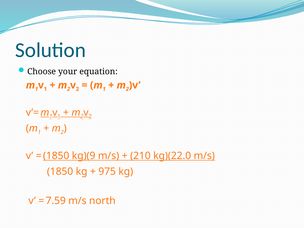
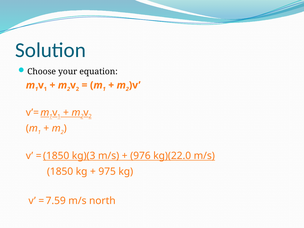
kg)(9: kg)(9 -> kg)(3 (84, 156)
210: 210 -> 976 (140, 156)
